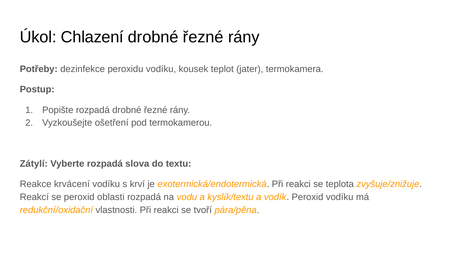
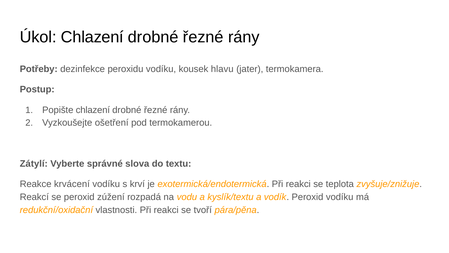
teplot: teplot -> hlavu (222, 69)
Popište rozpadá: rozpadá -> chlazení (93, 110)
Vyberte rozpadá: rozpadá -> správné (105, 163)
oblasti: oblasti -> zúžení (111, 197)
